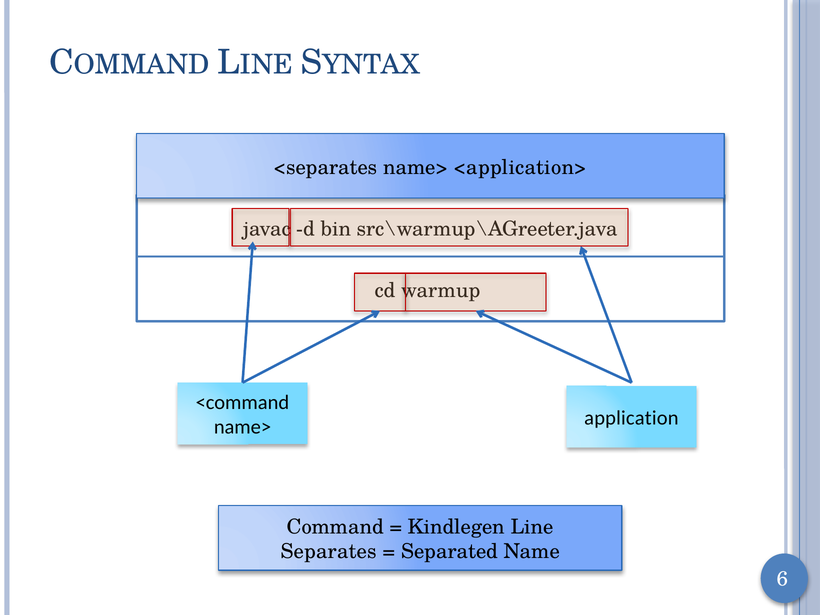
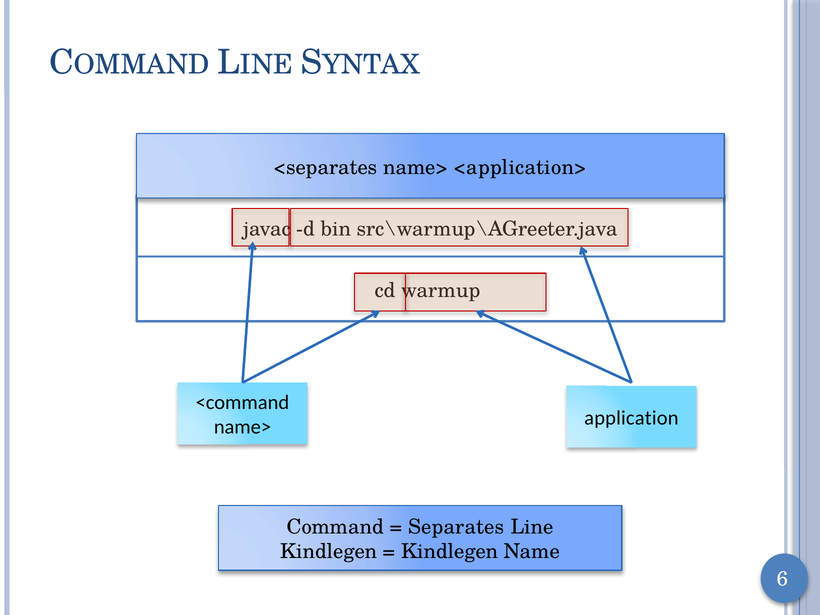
Kindlegen: Kindlegen -> Separates (456, 527)
Separates: Separates -> Kindlegen (329, 552)
Separated: Separated -> Kindlegen (450, 552)
